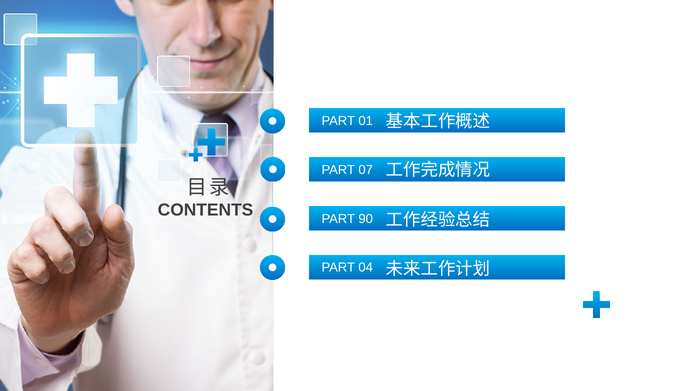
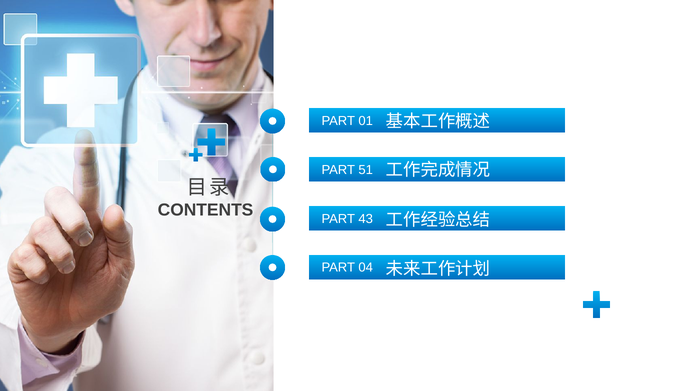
07: 07 -> 51 (366, 170)
90: 90 -> 43 (366, 219)
